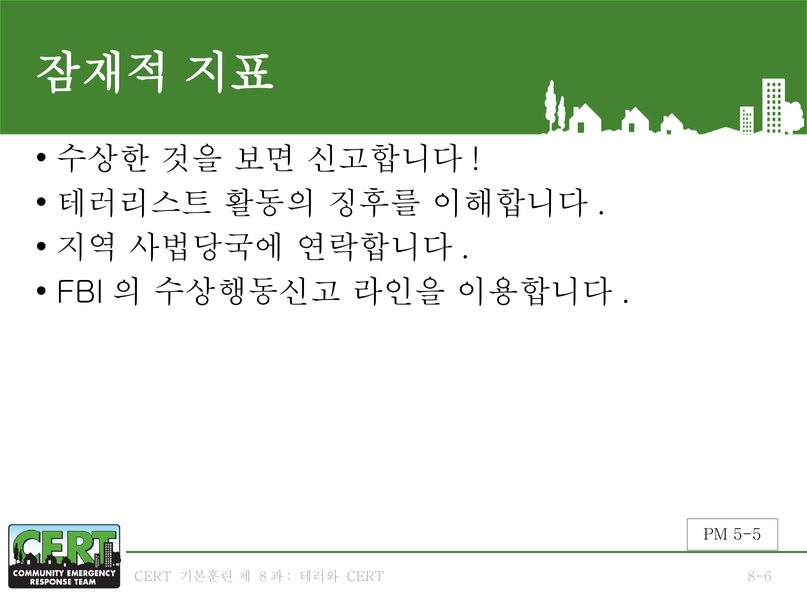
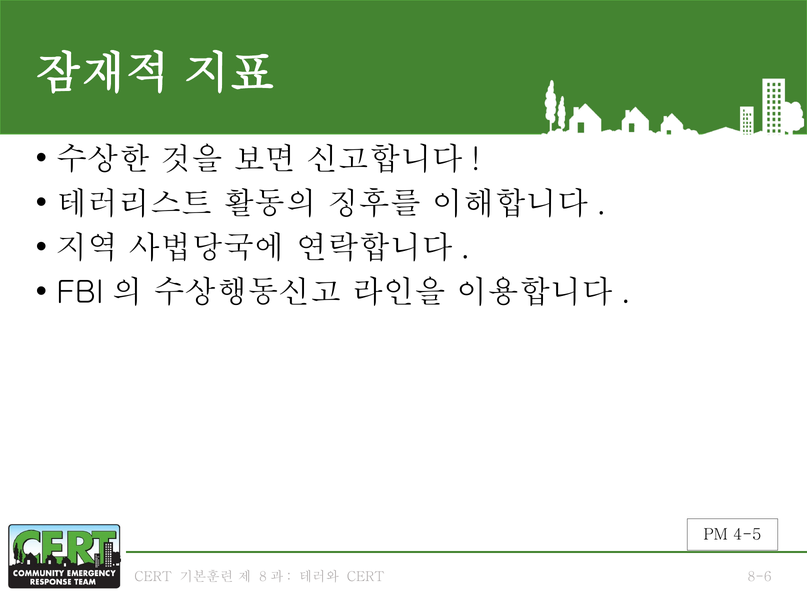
5-5: 5-5 -> 4-5 (747, 535)
